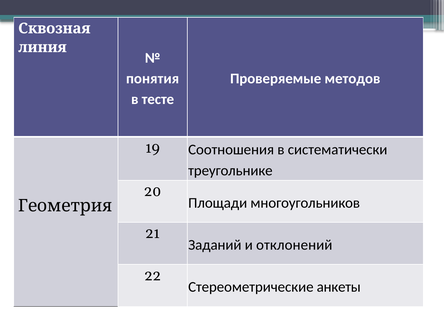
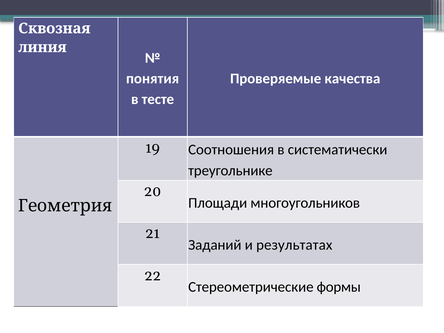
методов: методов -> качества (352, 79)
отклонений: отклонений -> результатах (294, 245)
анкеты: анкеты -> формы (339, 287)
